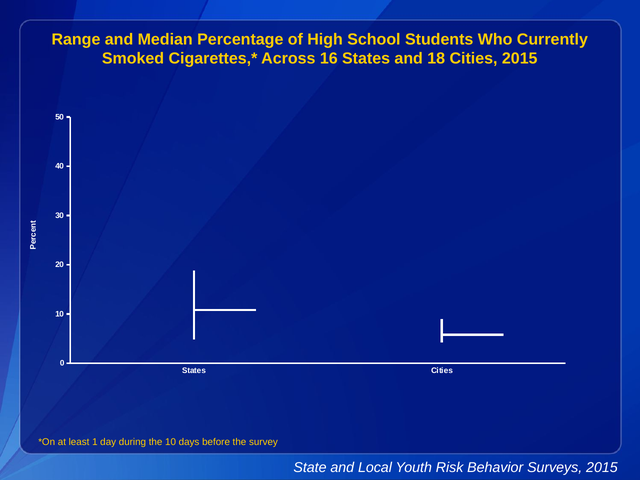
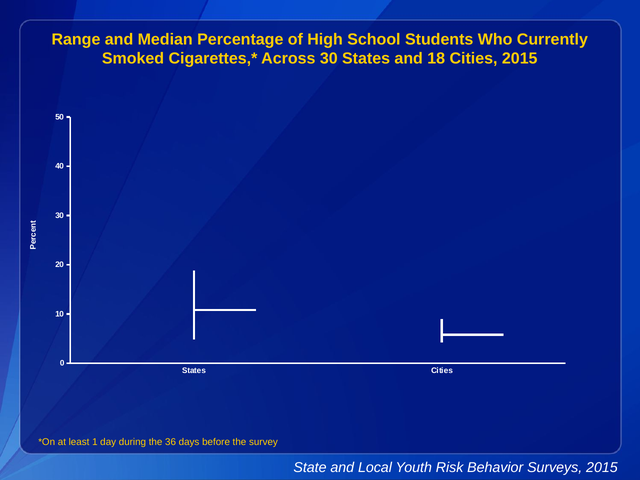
Across 16: 16 -> 30 (329, 59)
the 10: 10 -> 36 (171, 442)
